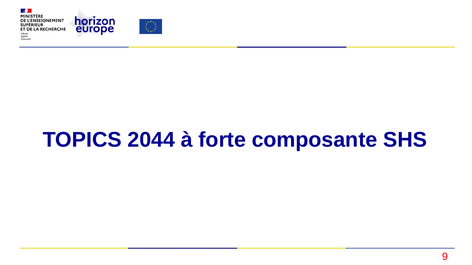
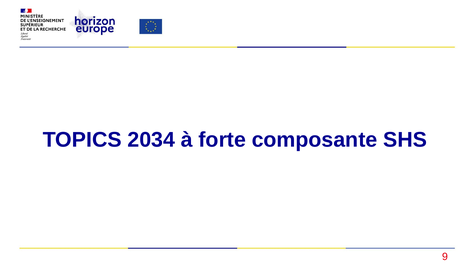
2044: 2044 -> 2034 (151, 140)
